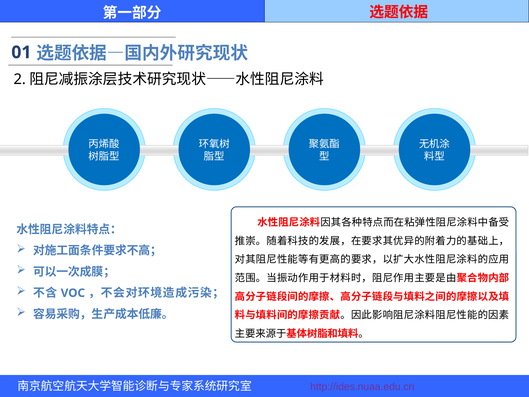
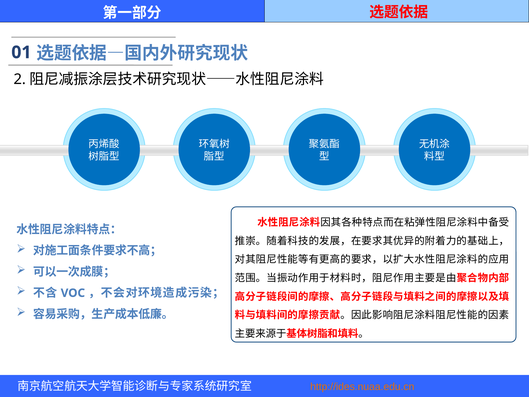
http://ides.nuaa.edu.cn colour: purple -> orange (362, 386)
